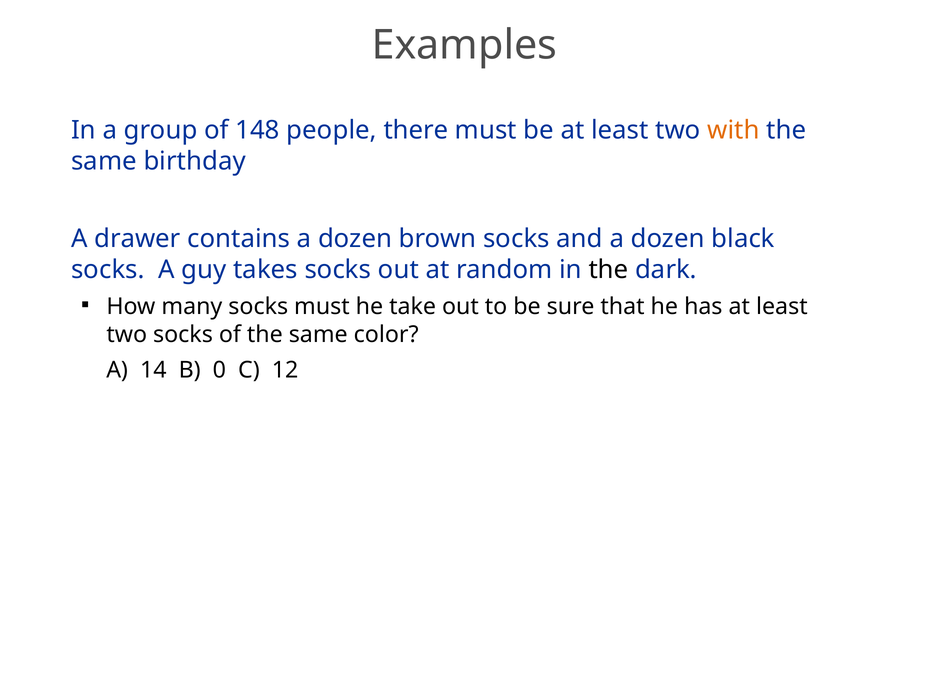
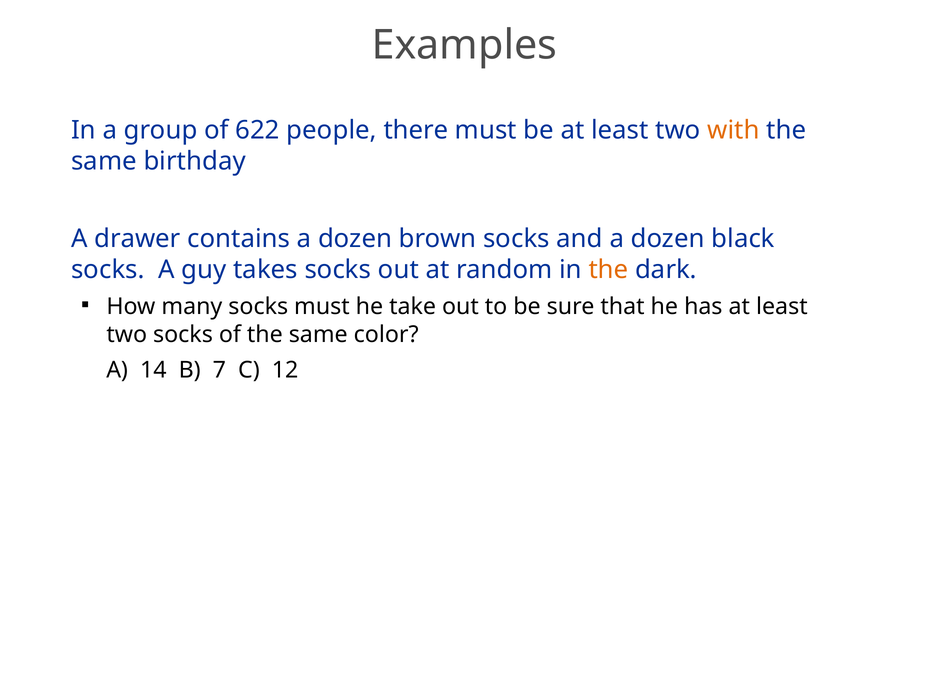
148: 148 -> 622 (258, 130)
the colour: black -> orange (608, 269)
0: 0 -> 7 (219, 370)
